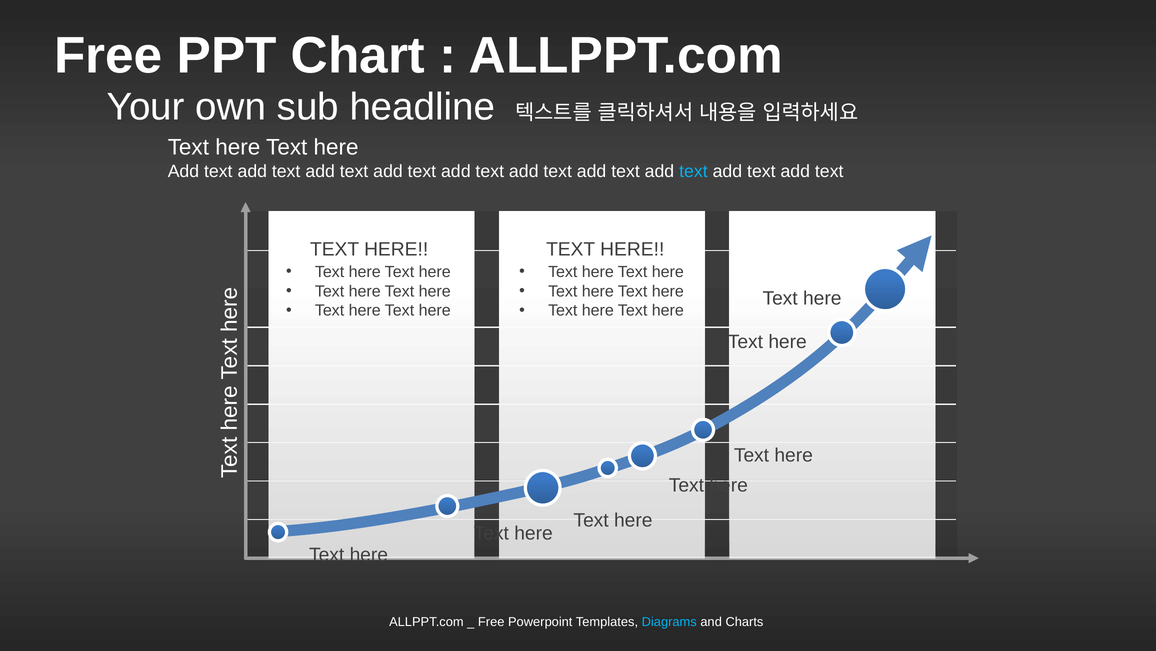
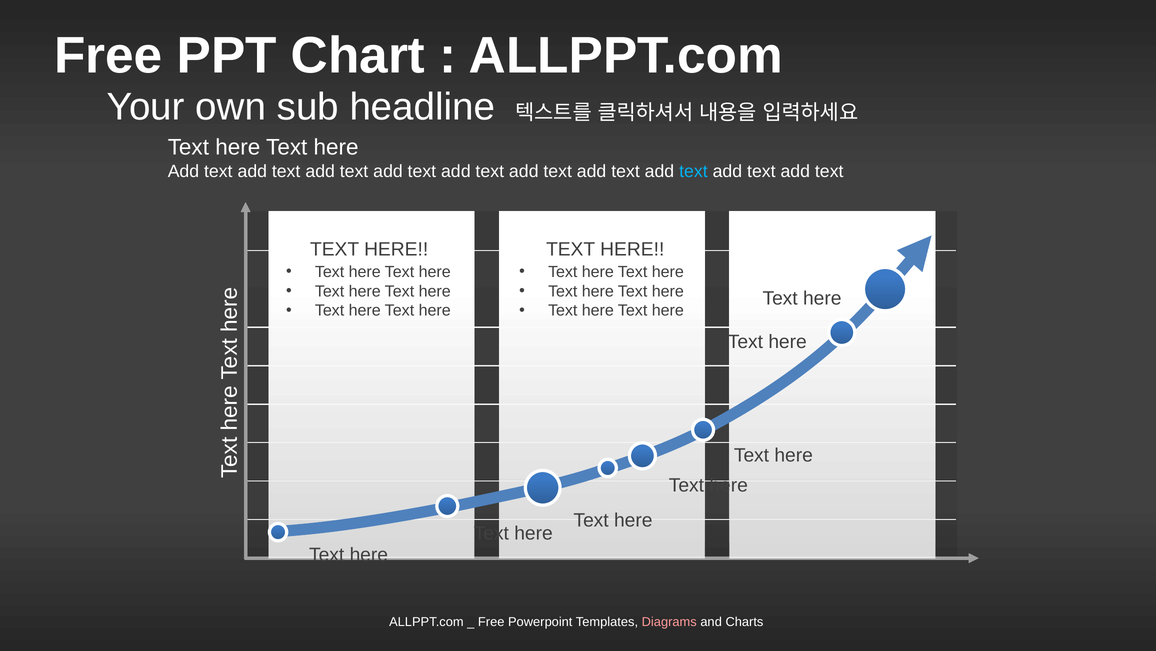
Diagrams colour: light blue -> pink (669, 622)
